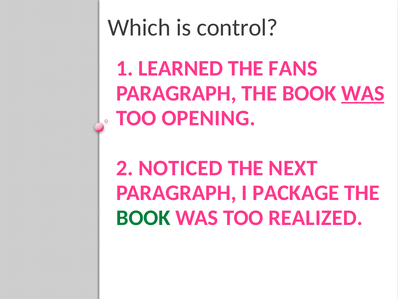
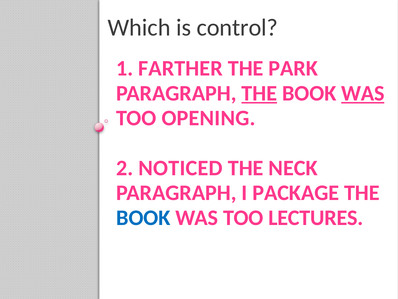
LEARNED: LEARNED -> FARTHER (180, 68)
FANS: FANS -> PARK (293, 68)
THE underline: none -> present (259, 93)
NEXT: NEXT -> NECK (293, 168)
BOOK colour: green -> blue (143, 217)
REALIZED: REALIZED -> LECTURES (316, 217)
